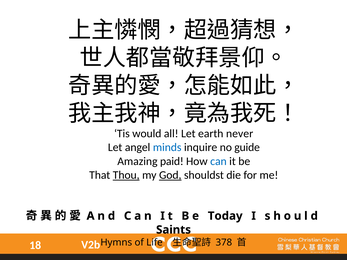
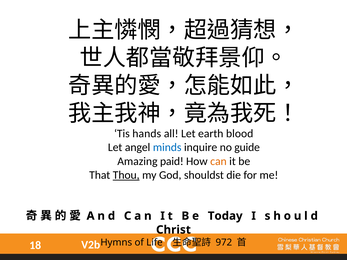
would: would -> hands (147, 134)
never: never -> blood (240, 134)
can colour: blue -> orange (218, 161)
God underline: present -> none (170, 175)
Saints: Saints -> Christ (173, 230)
378: 378 -> 972 (224, 243)
